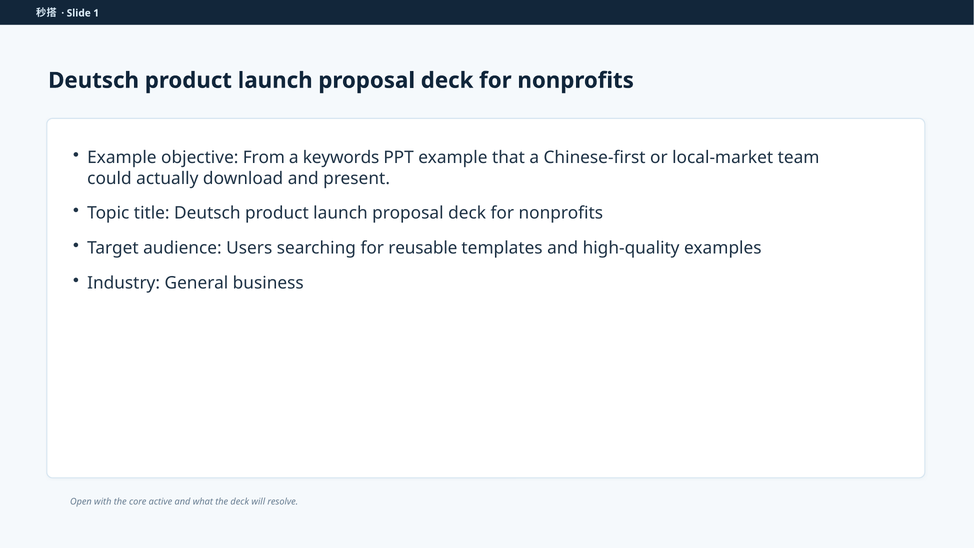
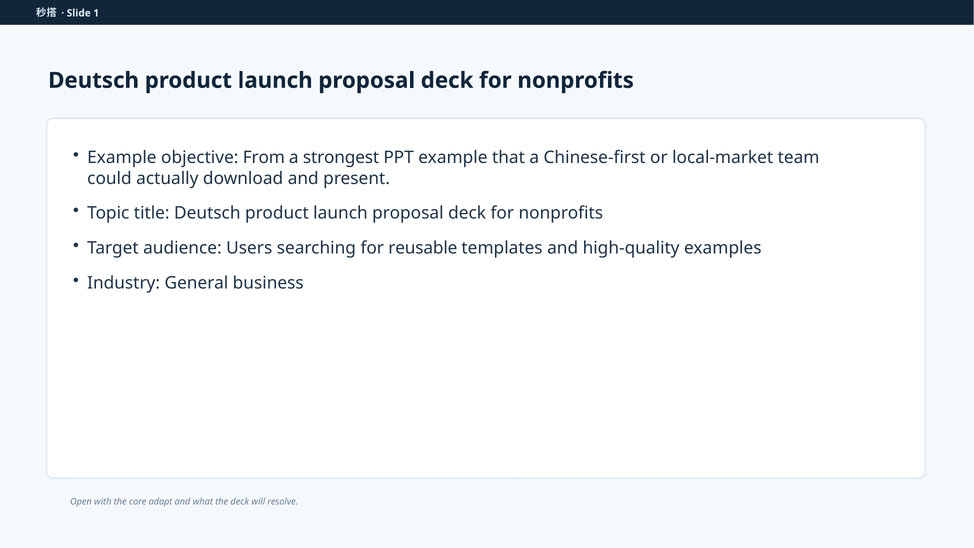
keywords: keywords -> strongest (341, 158)
active: active -> adapt (161, 502)
